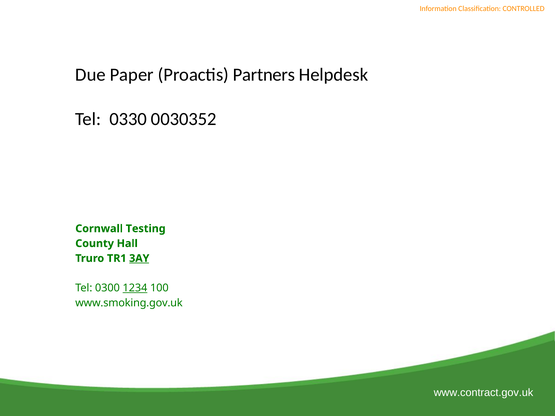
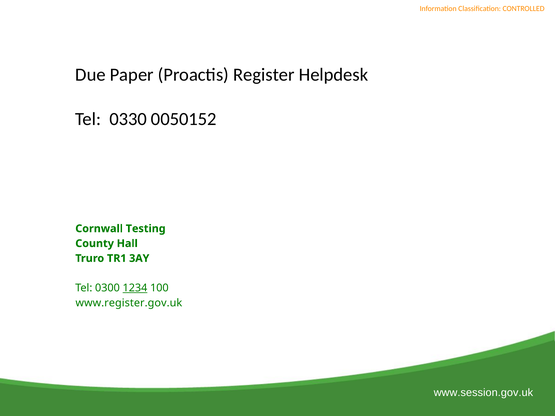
Partners: Partners -> Register (264, 75)
0030352: 0030352 -> 0050152 (184, 119)
3AY underline: present -> none (139, 259)
www.smoking.gov.uk: www.smoking.gov.uk -> www.register.gov.uk (129, 303)
www.contract.gov.uk: www.contract.gov.uk -> www.session.gov.uk (483, 393)
